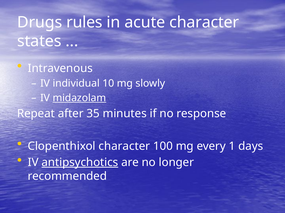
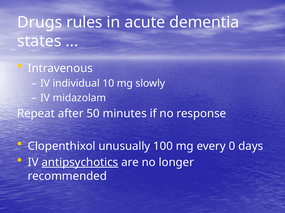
acute character: character -> dementia (204, 22)
midazolam underline: present -> none (79, 98)
35: 35 -> 50 (93, 114)
Clopenthixol character: character -> unusually (124, 147)
1: 1 -> 0 (232, 147)
